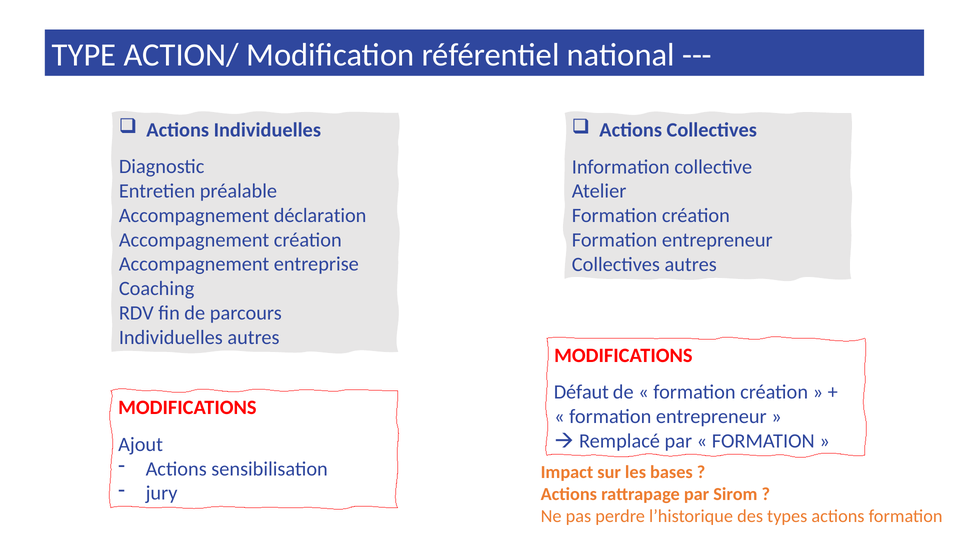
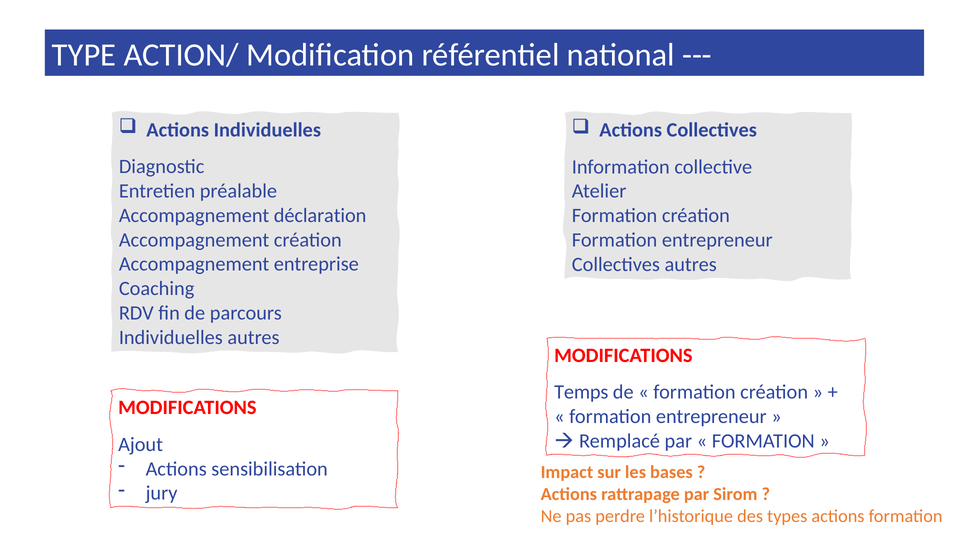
Défaut: Défaut -> Temps (581, 392)
